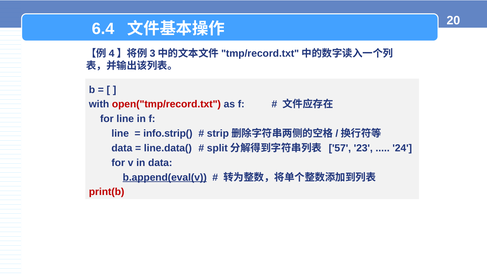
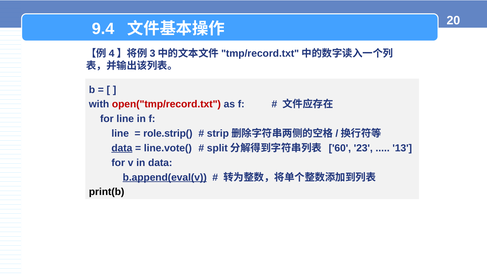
6.4: 6.4 -> 9.4 (103, 29)
info.strip(: info.strip( -> role.strip( (168, 133)
data underline: none -> present (122, 148)
line.data(: line.data( -> line.vote( (168, 148)
57: 57 -> 60 (340, 148)
24: 24 -> 13 (402, 148)
print(b colour: red -> black (107, 192)
